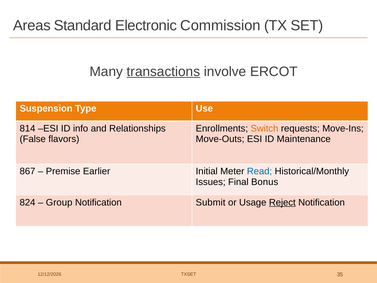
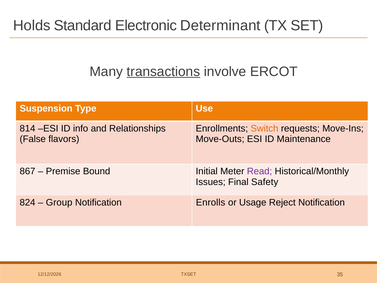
Areas: Areas -> Holds (32, 26)
Commission: Commission -> Determinant (220, 26)
Earlier: Earlier -> Bound (97, 171)
Read colour: blue -> purple (260, 171)
Bonus: Bonus -> Safety (265, 182)
Submit: Submit -> Enrolls (211, 202)
Reject underline: present -> none (282, 202)
